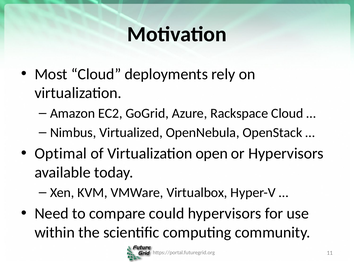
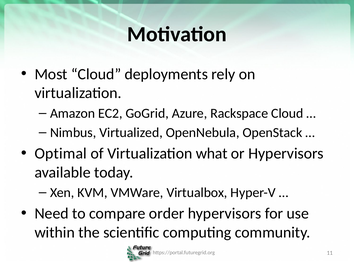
open: open -> what (212, 154)
could: could -> order (167, 214)
